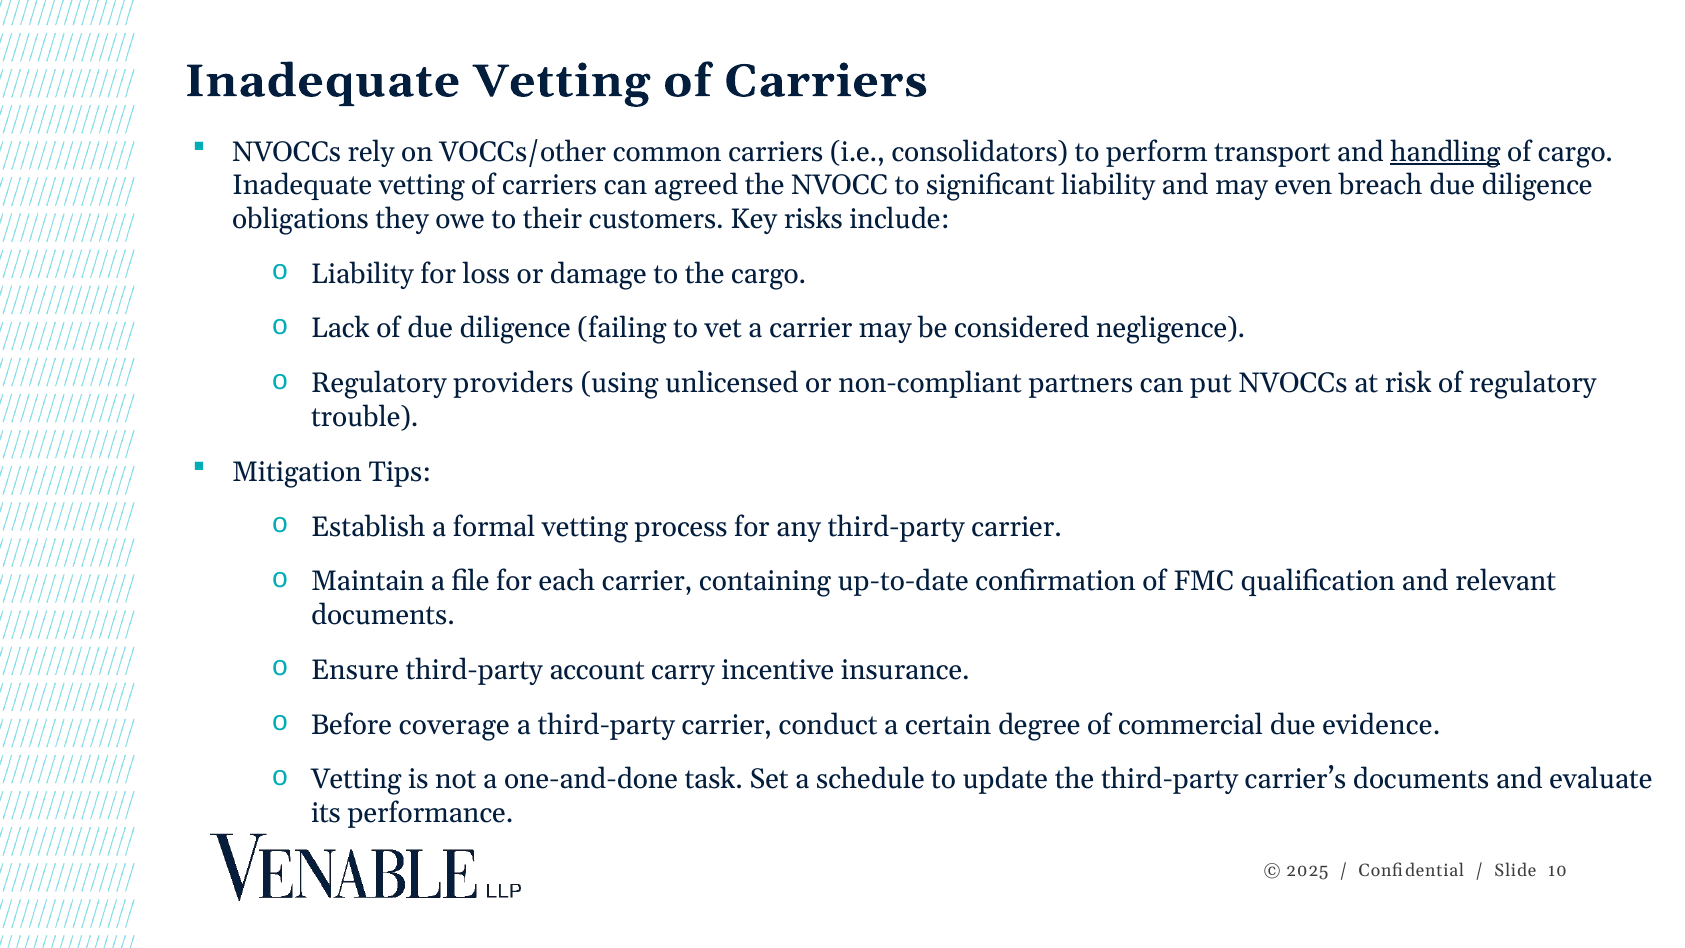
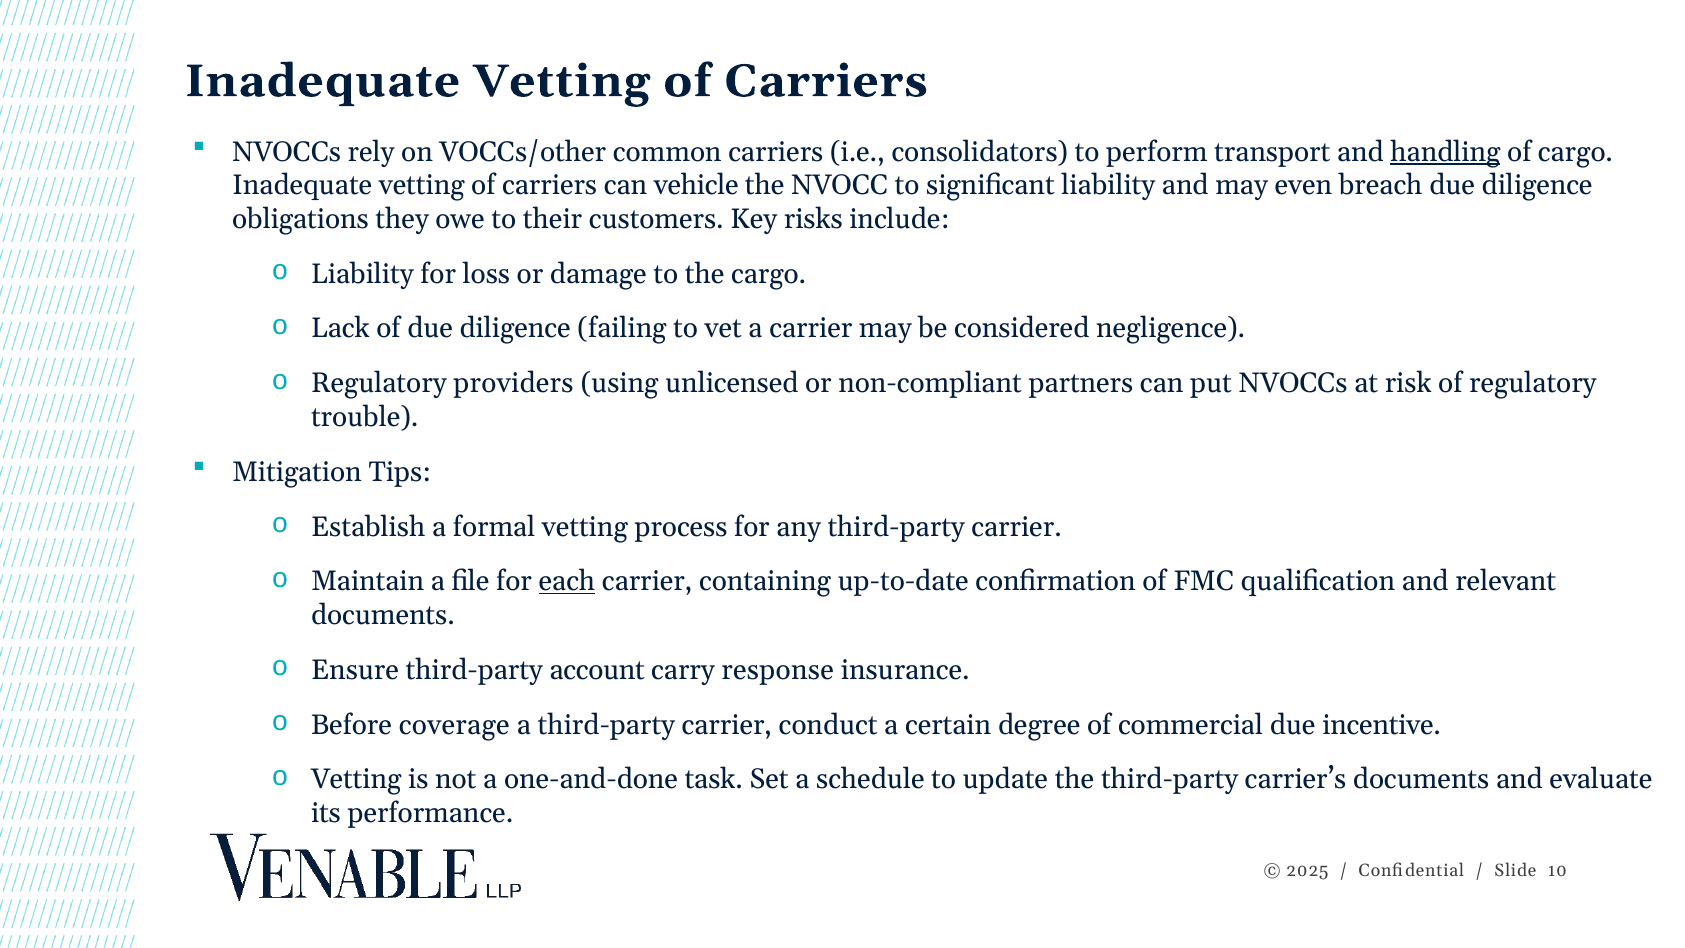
agreed: agreed -> vehicle (696, 185)
each underline: none -> present (567, 581)
incentive: incentive -> response (778, 670)
evidence: evidence -> incentive (1382, 725)
